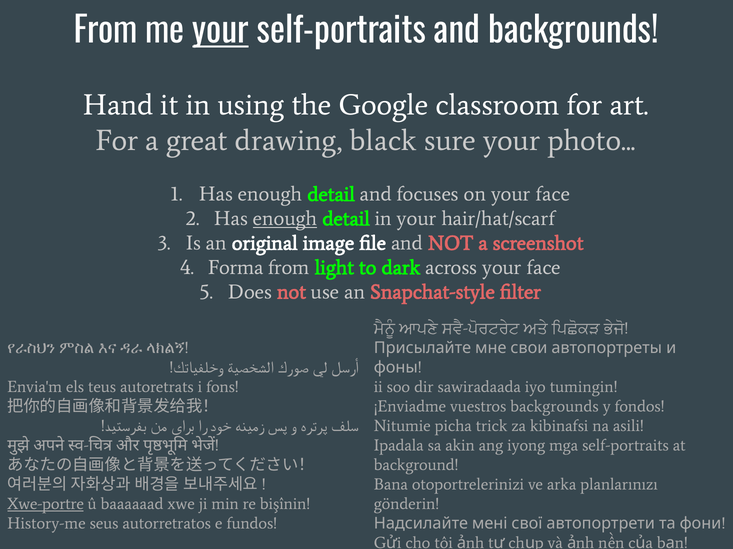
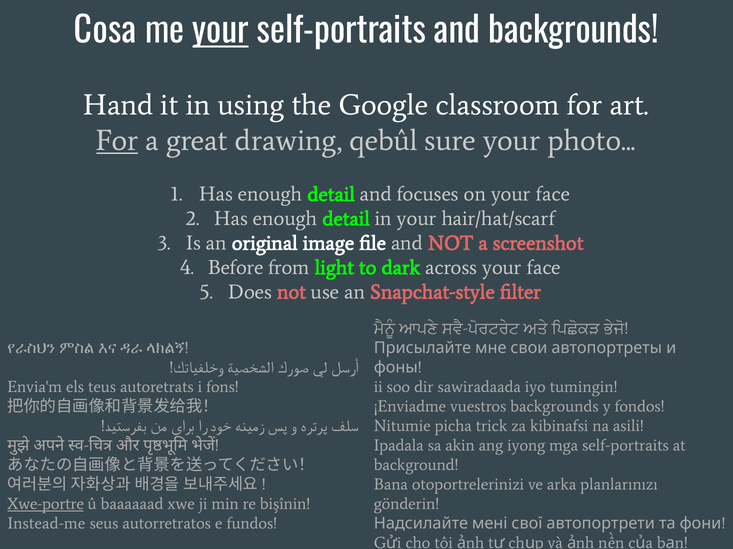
From: From -> Cosa (105, 31)
For underline: none -> present (117, 141)
black: black -> qebûl (384, 141)
enough underline: present -> none (285, 219)
Forma: Forma -> Before (236, 268)
History-me: History-me -> Instead-me (46, 524)
